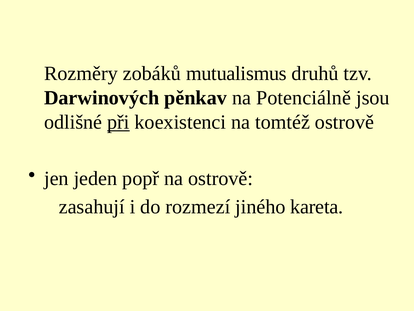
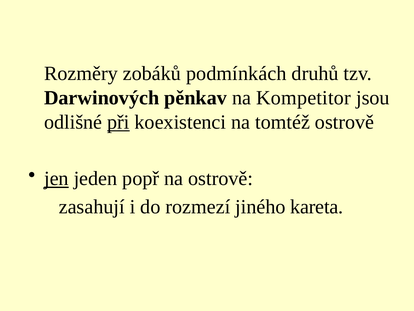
mutualismus: mutualismus -> podmínkách (236, 74)
Potenciálně: Potenciálně -> Kompetitor (303, 98)
jen underline: none -> present (56, 178)
